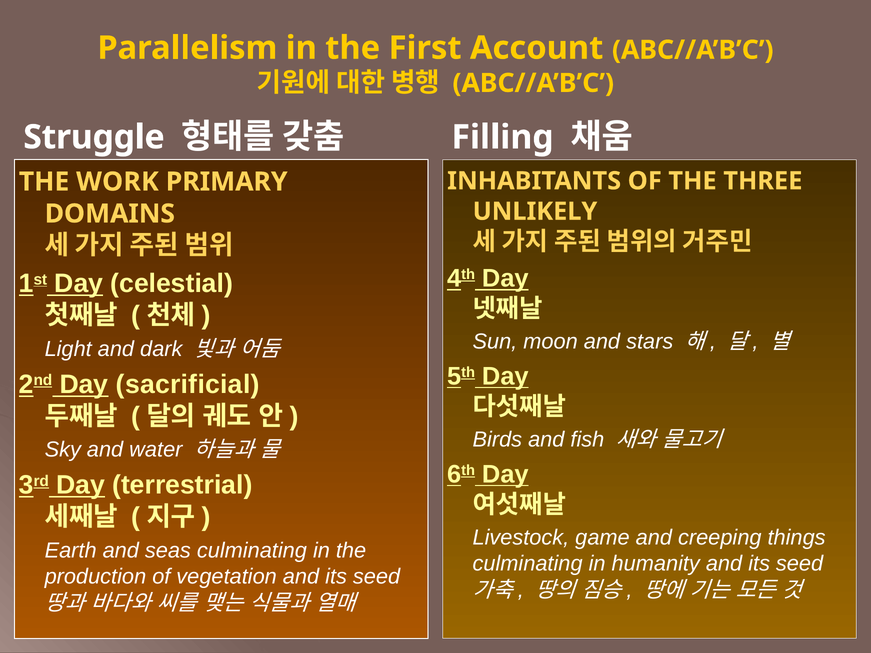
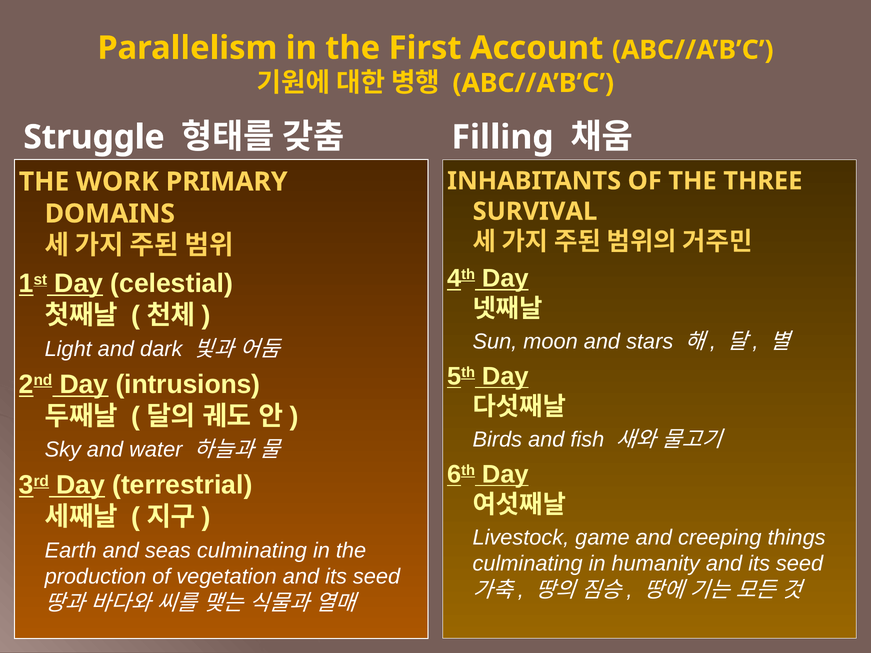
UNLIKELY: UNLIKELY -> SURVIVAL (535, 212)
sacrificial: sacrificial -> intrusions (188, 385)
